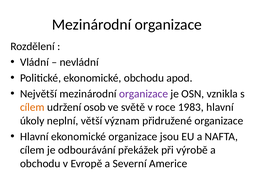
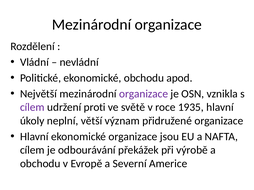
cílem colour: orange -> purple (32, 108)
osob: osob -> proti (95, 108)
1983: 1983 -> 1935 (191, 108)
